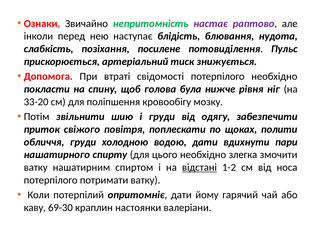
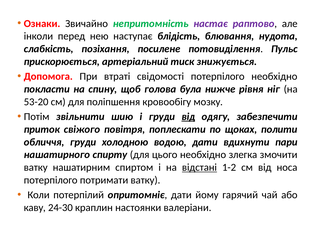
33-20: 33-20 -> 53-20 (36, 102)
від underline: none -> present (188, 117)
69-30: 69-30 -> 24-30 (60, 207)
